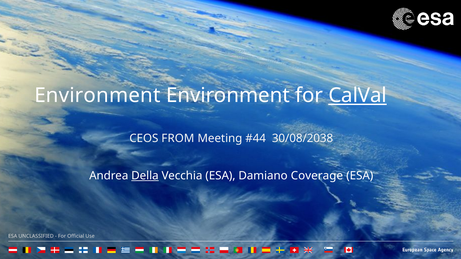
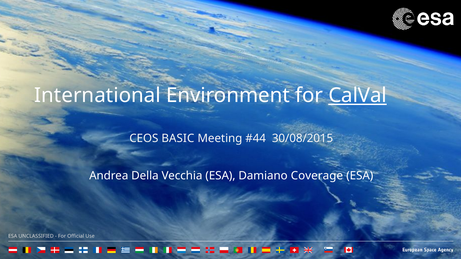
Environment: Environment -> International (98, 96)
FROM: FROM -> BASIC (178, 138)
30/08/2038: 30/08/2038 -> 30/08/2015 (303, 138)
Della underline: present -> none (145, 176)
